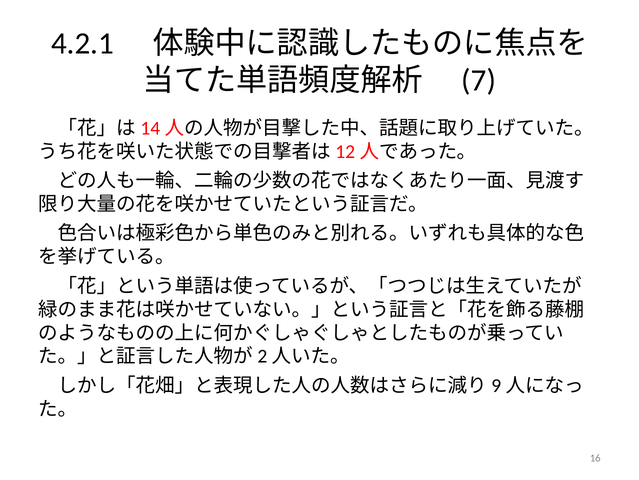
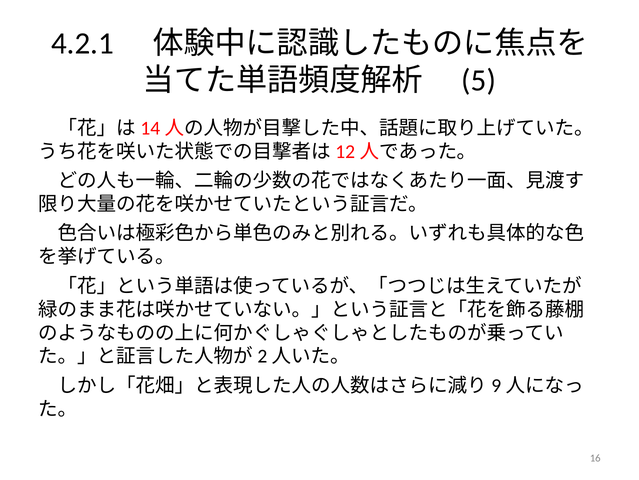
7: 7 -> 5 (479, 80)
